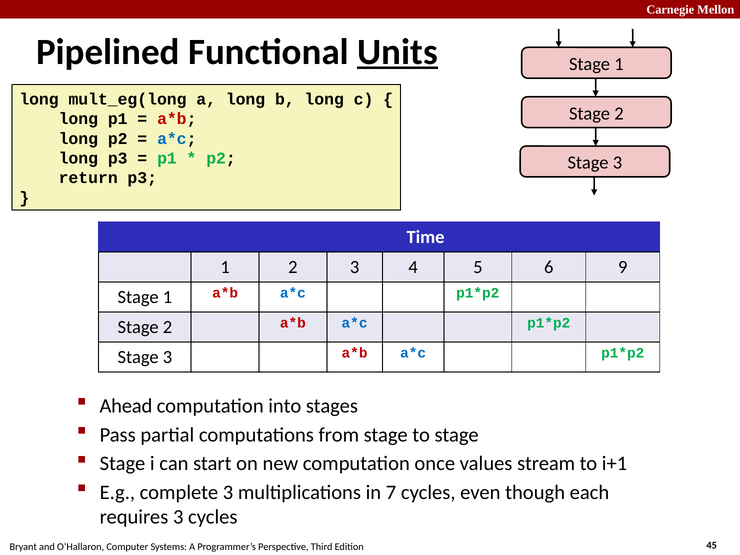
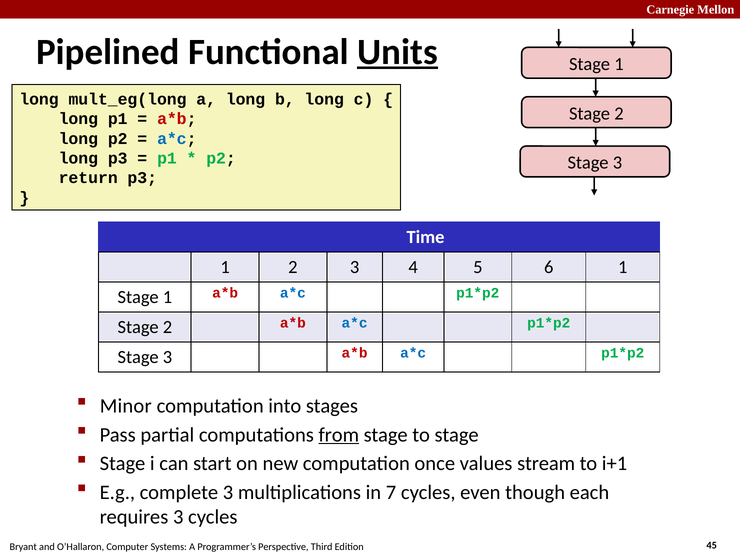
6 9: 9 -> 1 (623, 267)
Ahead: Ahead -> Minor (126, 406)
from underline: none -> present (339, 435)
